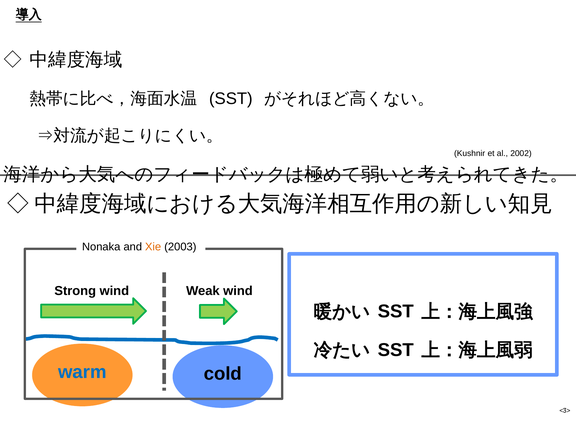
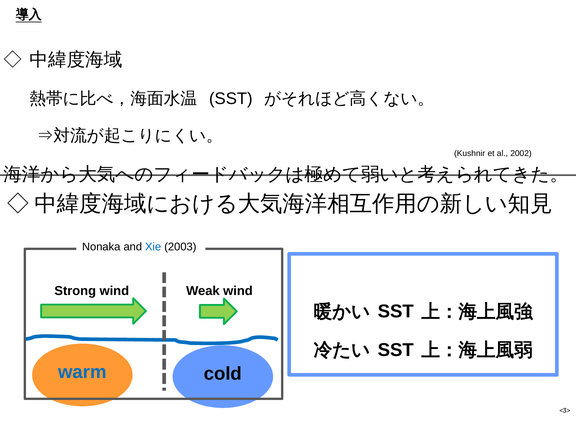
Xie colour: orange -> blue (153, 247)
